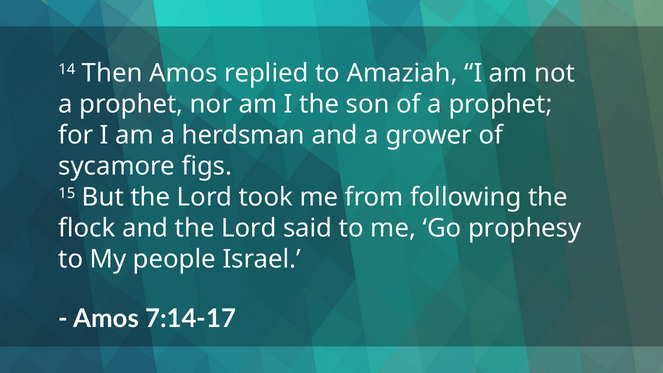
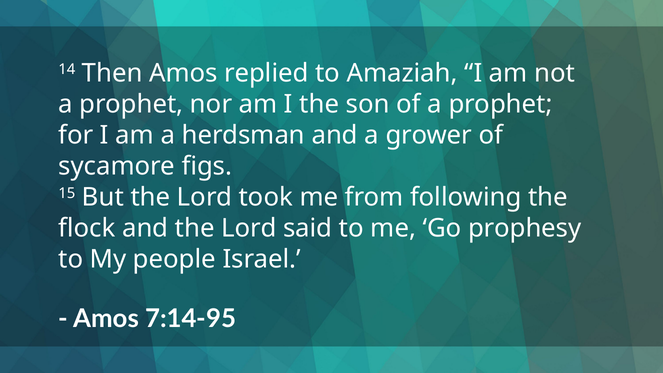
7:14-17: 7:14-17 -> 7:14-95 (191, 319)
